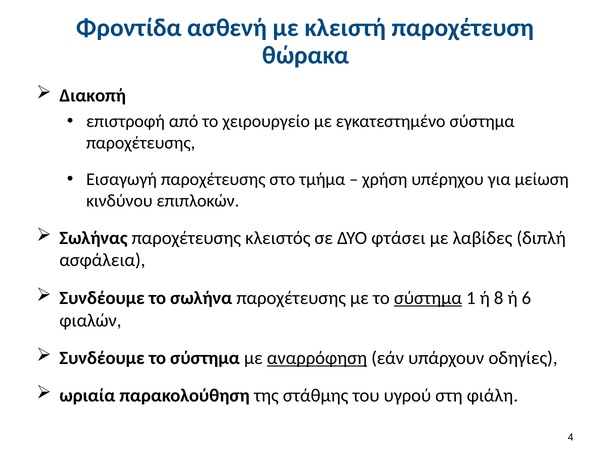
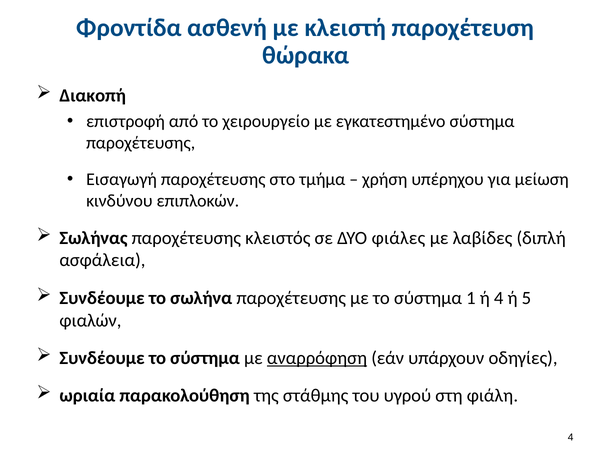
φτάσει: φτάσει -> φιάλες (398, 238)
σύστημα underline: present -> none (428, 298)
ή 8: 8 -> 4 (499, 298)
6: 6 -> 5 (526, 298)
